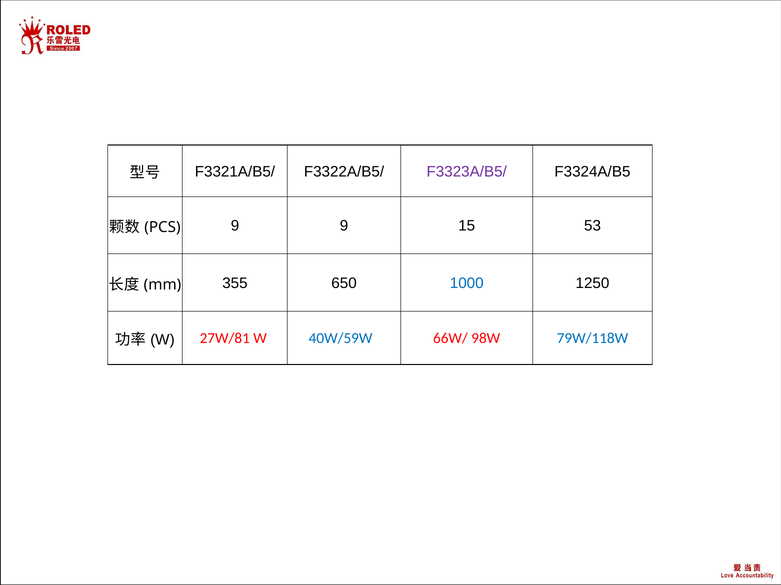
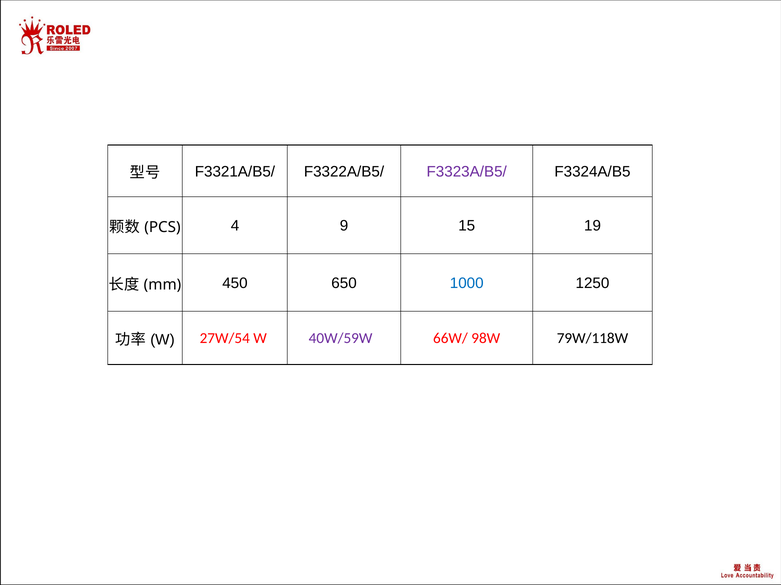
9: 9 -> 4 (235, 226)
53: 53 -> 19 (593, 226)
355: 355 -> 450 (235, 284)
27W/81: 27W/81 -> 27W/54 (225, 339)
40W/59W colour: blue -> purple (341, 339)
79W/118W colour: blue -> black (592, 339)
